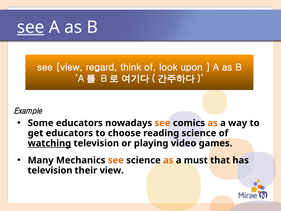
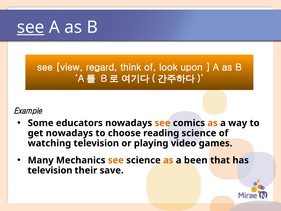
get educators: educators -> nowadays (69, 133)
watching underline: present -> none (49, 143)
must: must -> been (196, 160)
their view: view -> save (112, 170)
